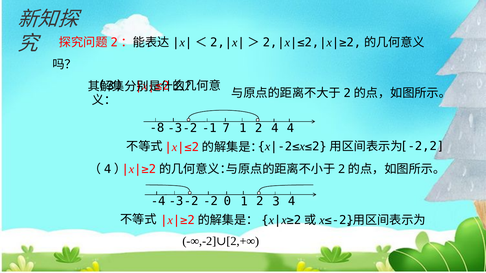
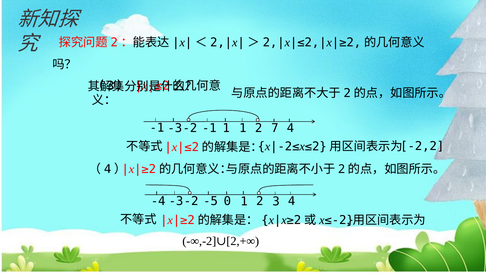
-8: -8 -> -1 (157, 128)
-1 7: 7 -> 1 (226, 128)
2 4: 4 -> 7 (275, 128)
-2: -2 -> -5 (211, 202)
